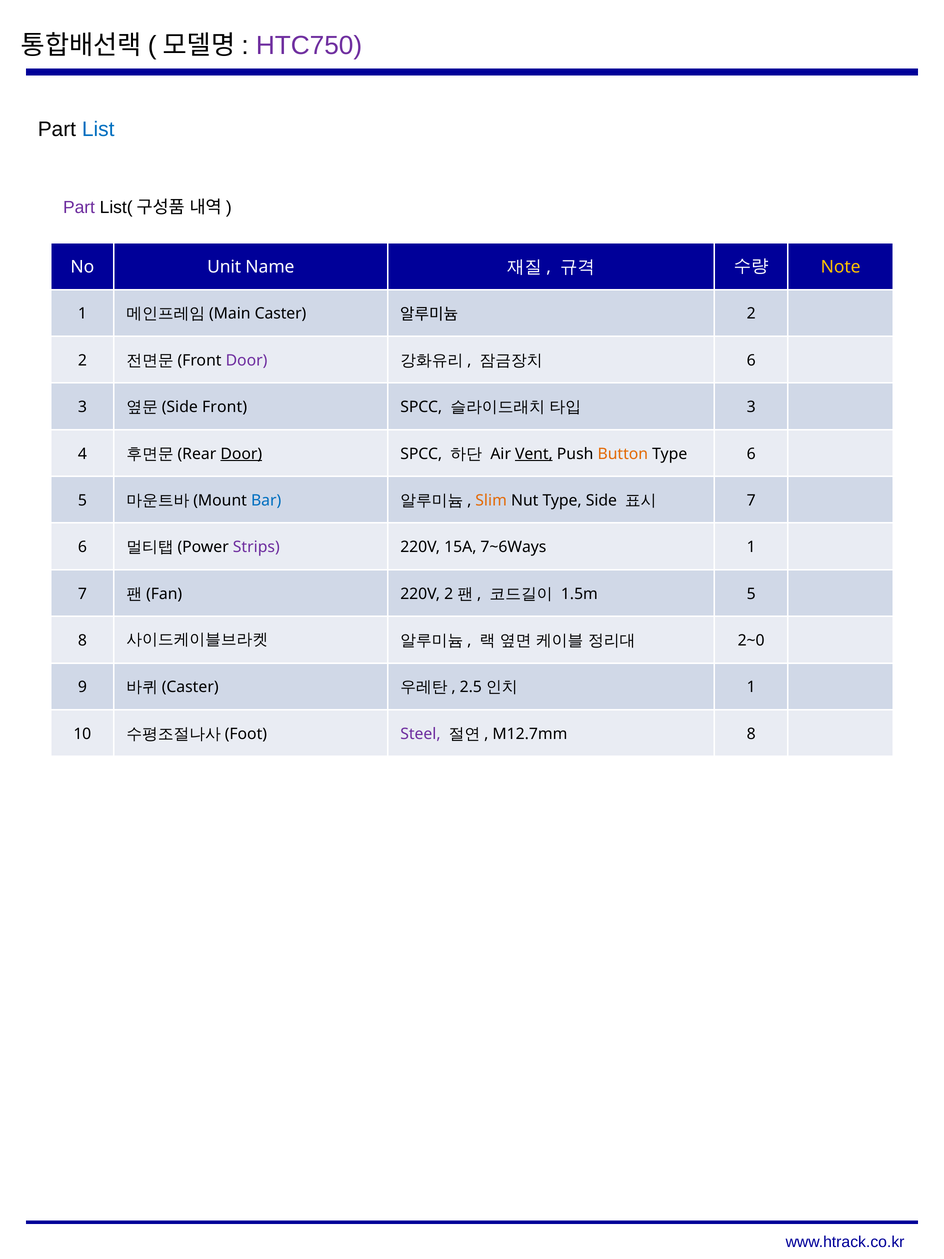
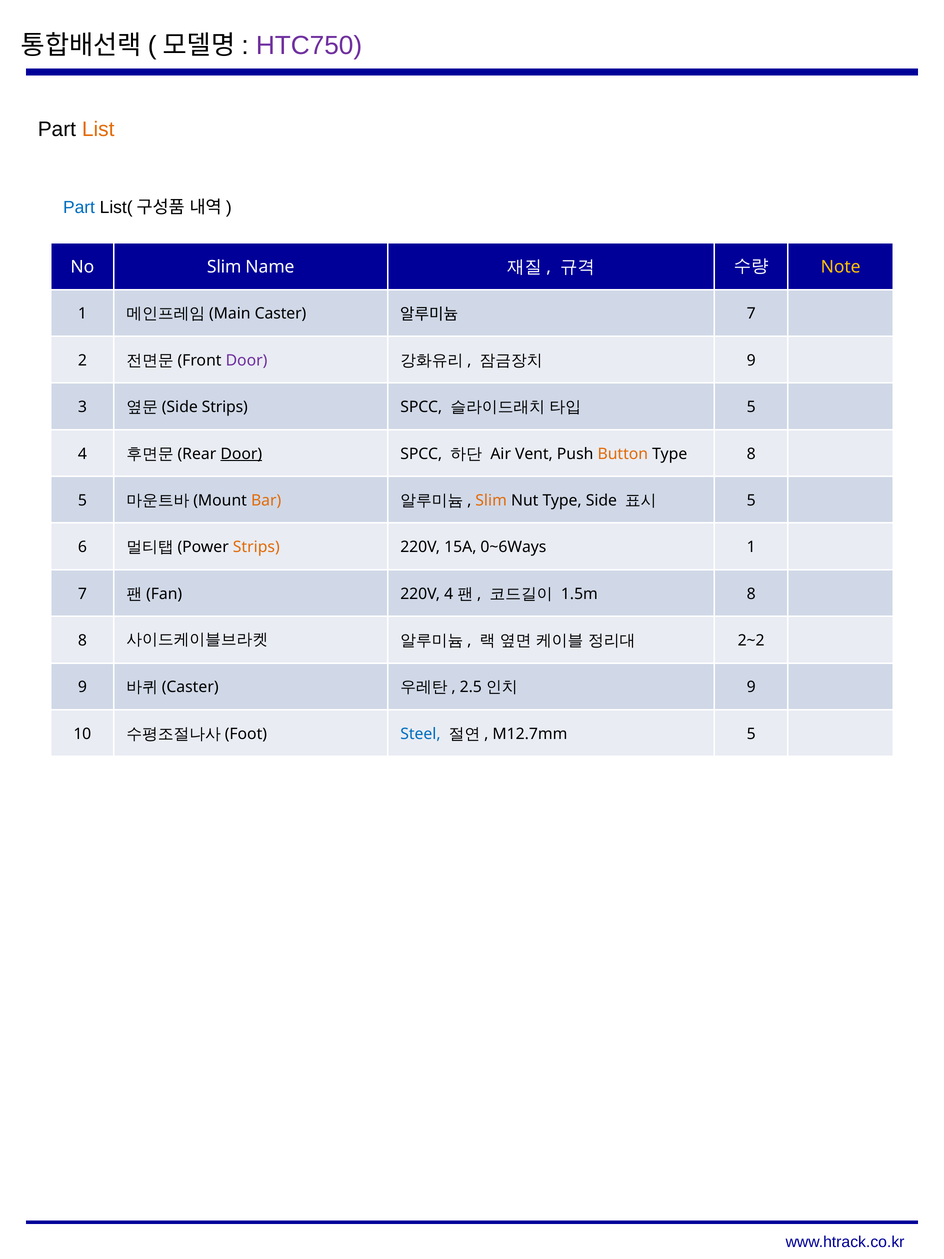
List colour: blue -> orange (98, 129)
Part colour: purple -> blue (79, 207)
No Unit: Unit -> Slim (224, 267)
2: 2 -> 7 (751, 314)
6: 6 -> 9 (751, 360)
Front: Front -> Strips (225, 407)
3: 3 -> 5 (751, 407)
Vent underline: present -> none (534, 454)
Type 6: 6 -> 8 (751, 454)
Bar colour: blue -> orange (266, 500)
7: 7 -> 5 (751, 500)
Strips colour: purple -> orange (256, 547)
7~6Ways: 7~6Ways -> 0~6Ways (513, 547)
220V 2: 2 -> 4 (449, 594)
1.5m 5: 5 -> 8 (751, 594)
2~0: 2~0 -> 2~2 (751, 640)
1: 1 -> 9 (751, 687)
Steel colour: purple -> blue (420, 734)
M12.7mm 8: 8 -> 5 (751, 734)
